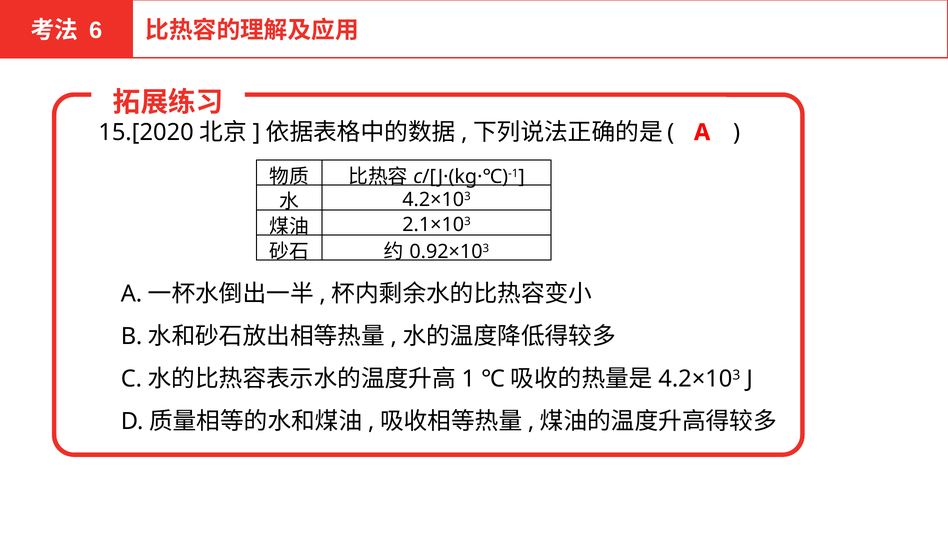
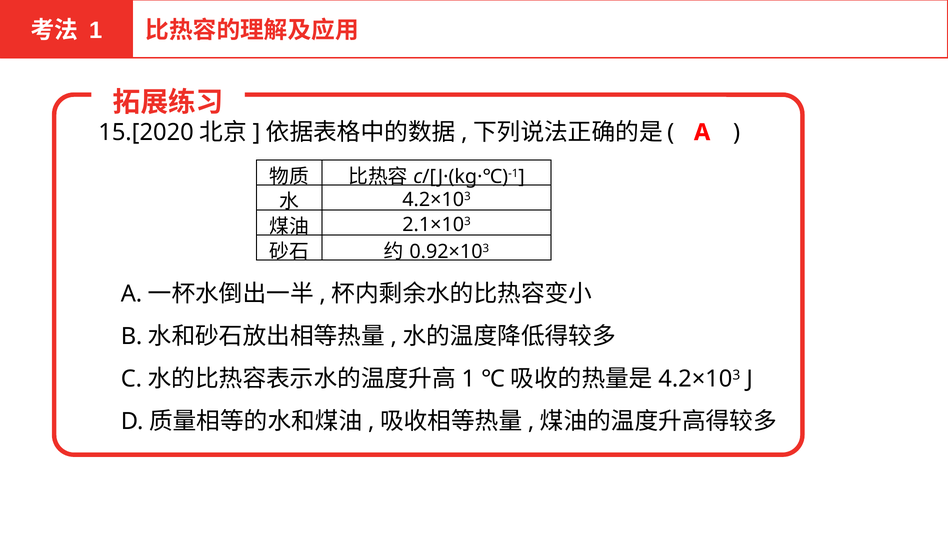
6: 6 -> 1 (96, 30)
